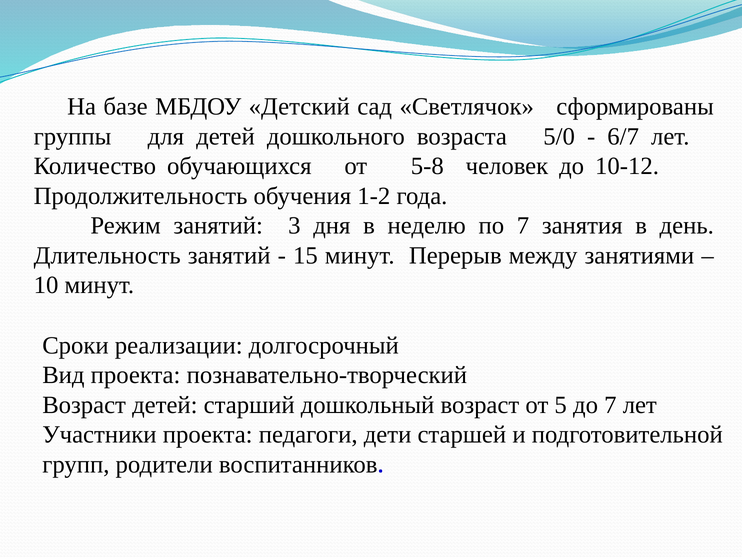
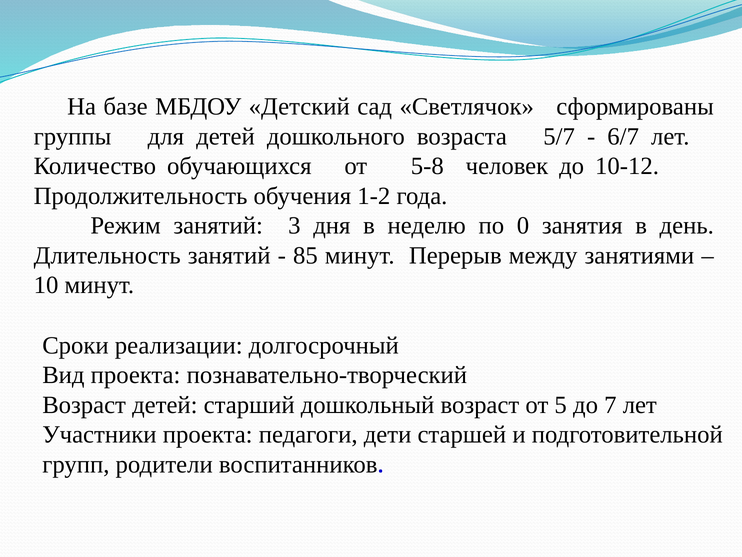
5/0: 5/0 -> 5/7 (559, 136)
по 7: 7 -> 0 (523, 225)
15: 15 -> 85 (305, 255)
